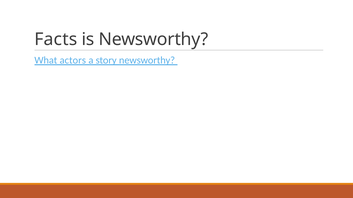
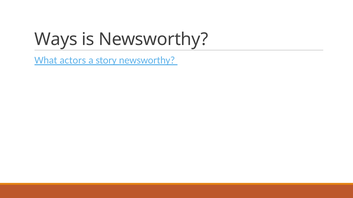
Facts: Facts -> Ways (56, 40)
